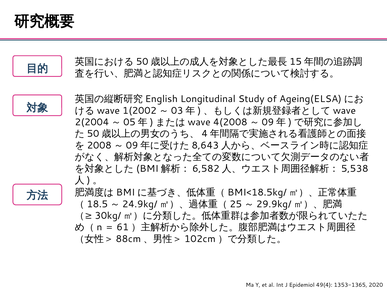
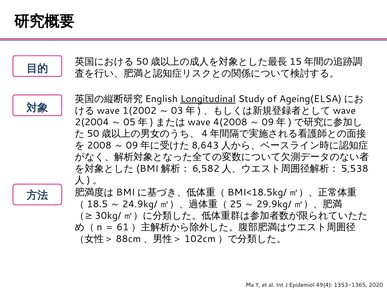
Longitudinal underline: none -> present (208, 99)
